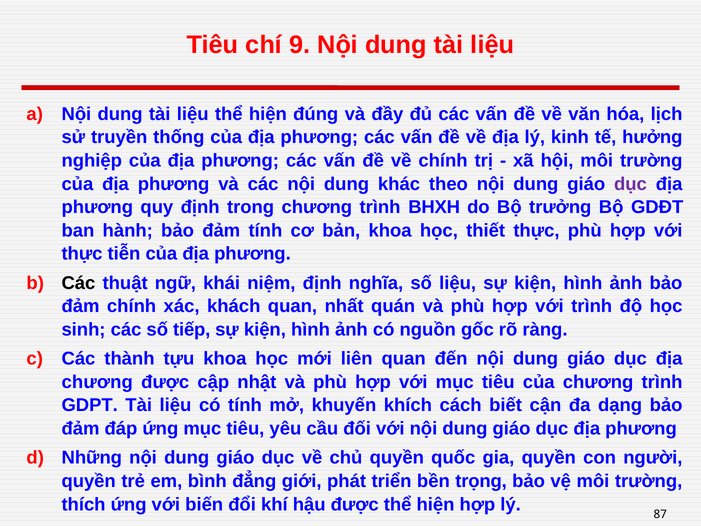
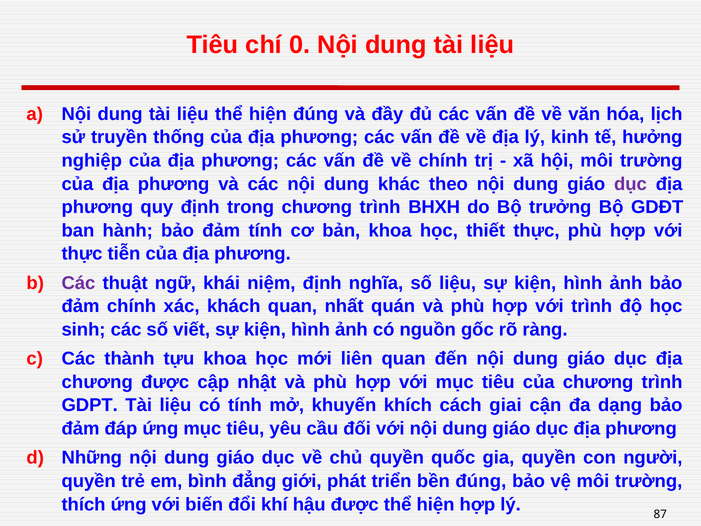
9: 9 -> 0 (300, 45)
Các colour: black -> purple (78, 283)
tiếp: tiếp -> viết (192, 329)
biết: biết -> giai (506, 405)
bền trọng: trọng -> đúng (481, 481)
